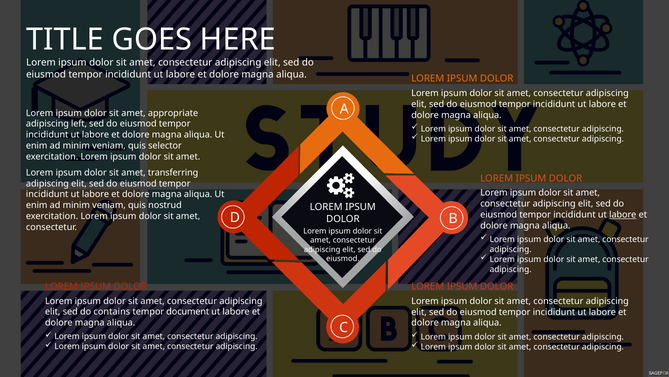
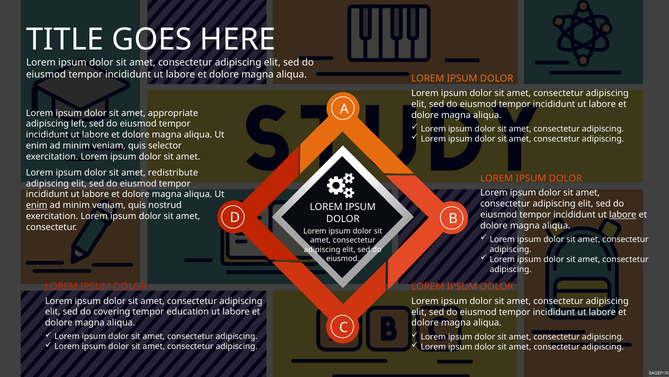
transferring: transferring -> redistribute (173, 172)
enim underline: none -> present (37, 205)
contains: contains -> covering (112, 311)
document: document -> education (188, 311)
